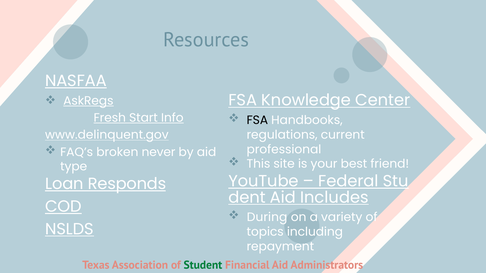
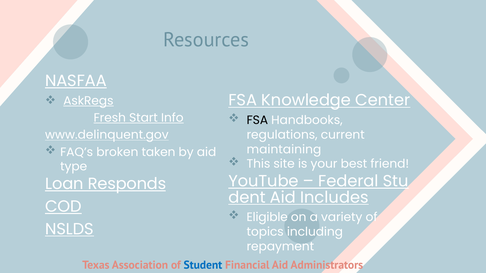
never: never -> taken (159, 152)
professional: professional -> maintaining (284, 150)
During: During -> Eligible (267, 218)
Student colour: green -> blue (203, 265)
